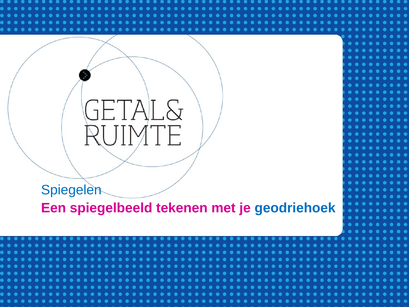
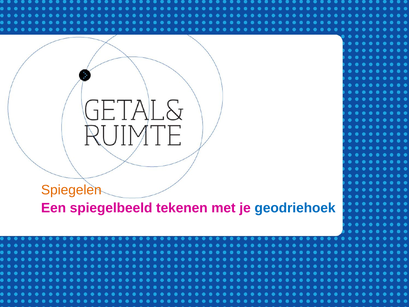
Spiegelen colour: blue -> orange (71, 190)
